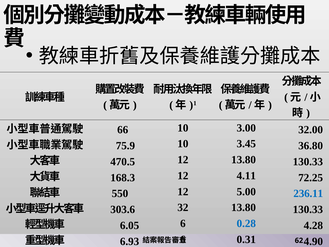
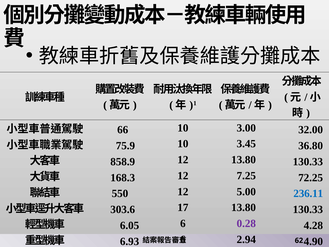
470.5: 470.5 -> 858.9 (123, 162)
4.11: 4.11 -> 7.25 (246, 176)
32: 32 -> 17 (183, 207)
0.28 colour: blue -> purple (246, 223)
0.31: 0.31 -> 2.94 (246, 239)
